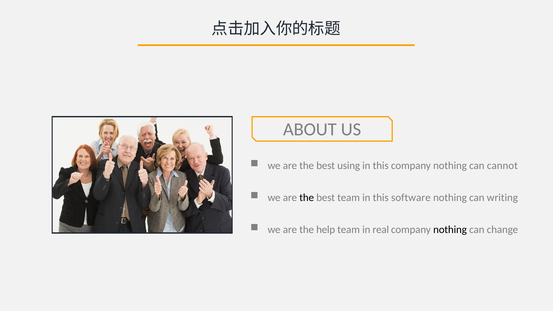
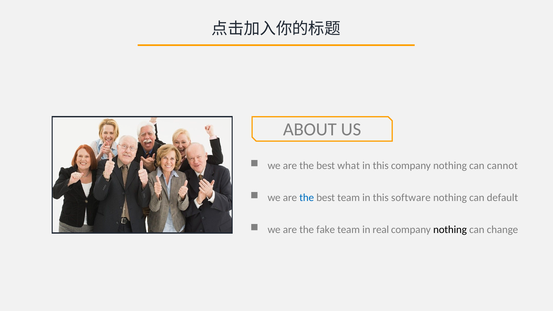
using: using -> what (349, 166)
the colour: black -> blue (307, 198)
writing: writing -> default (502, 198)
help: help -> fake (326, 230)
